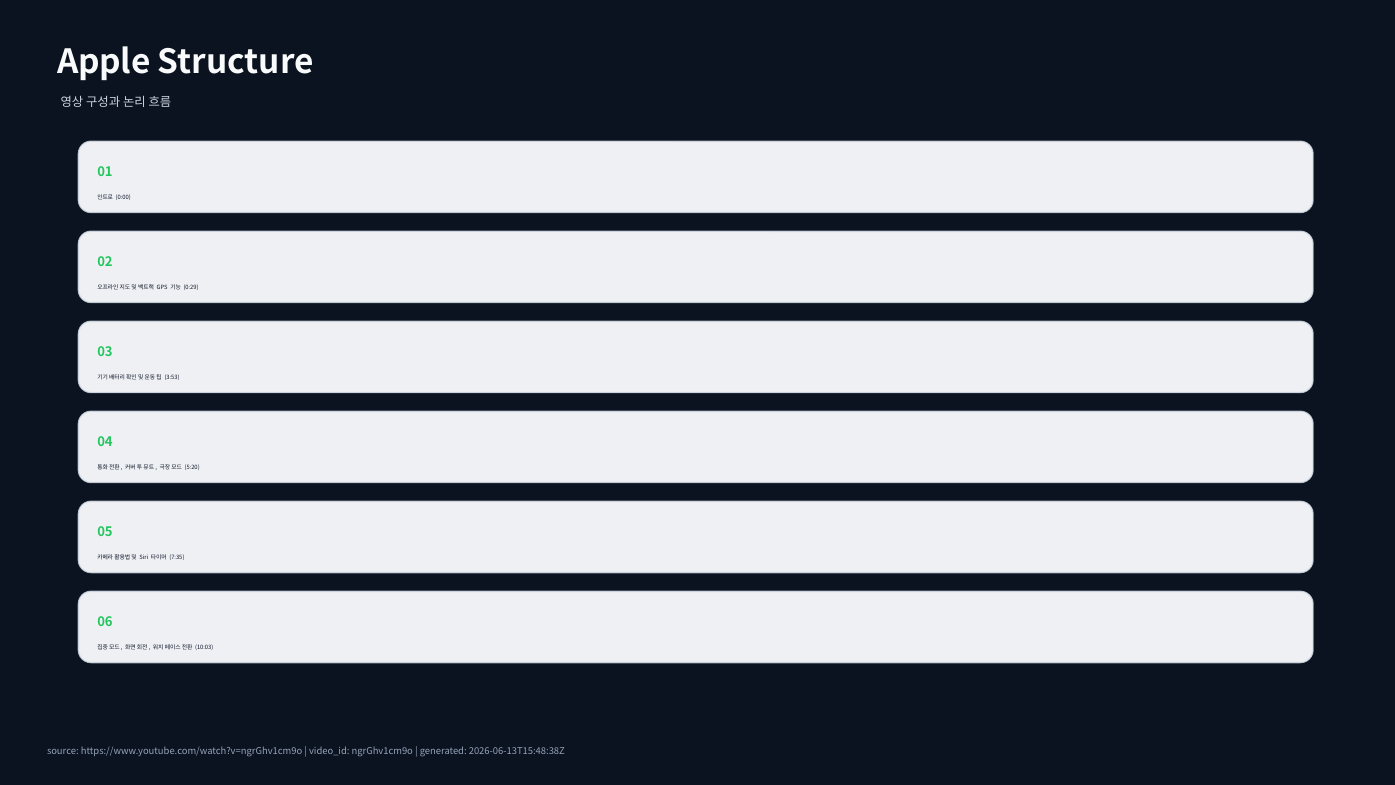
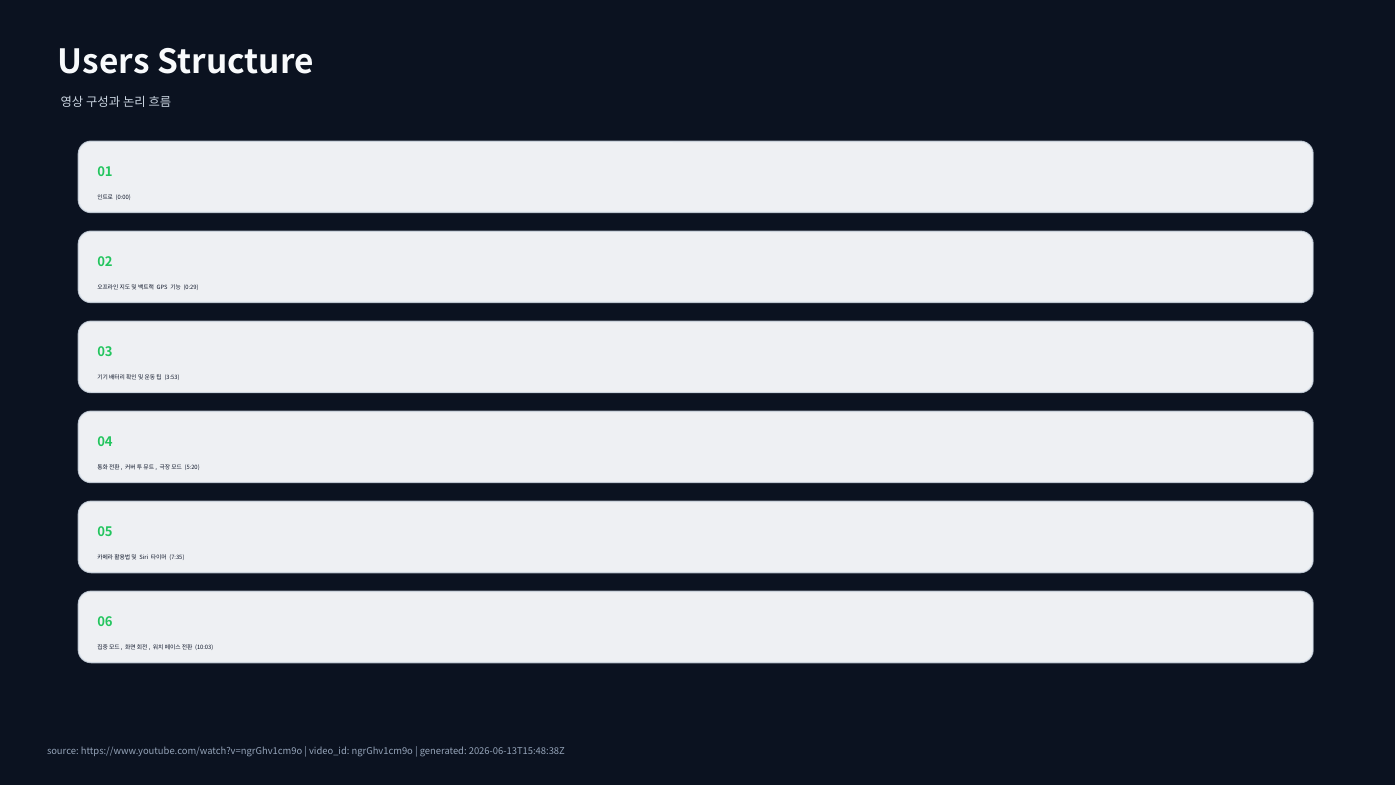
Apple: Apple -> Users (104, 63)
